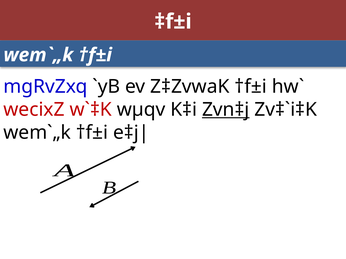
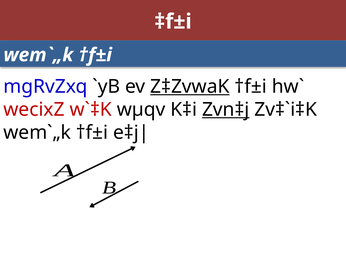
Z‡ZvwaK underline: none -> present (190, 87)
